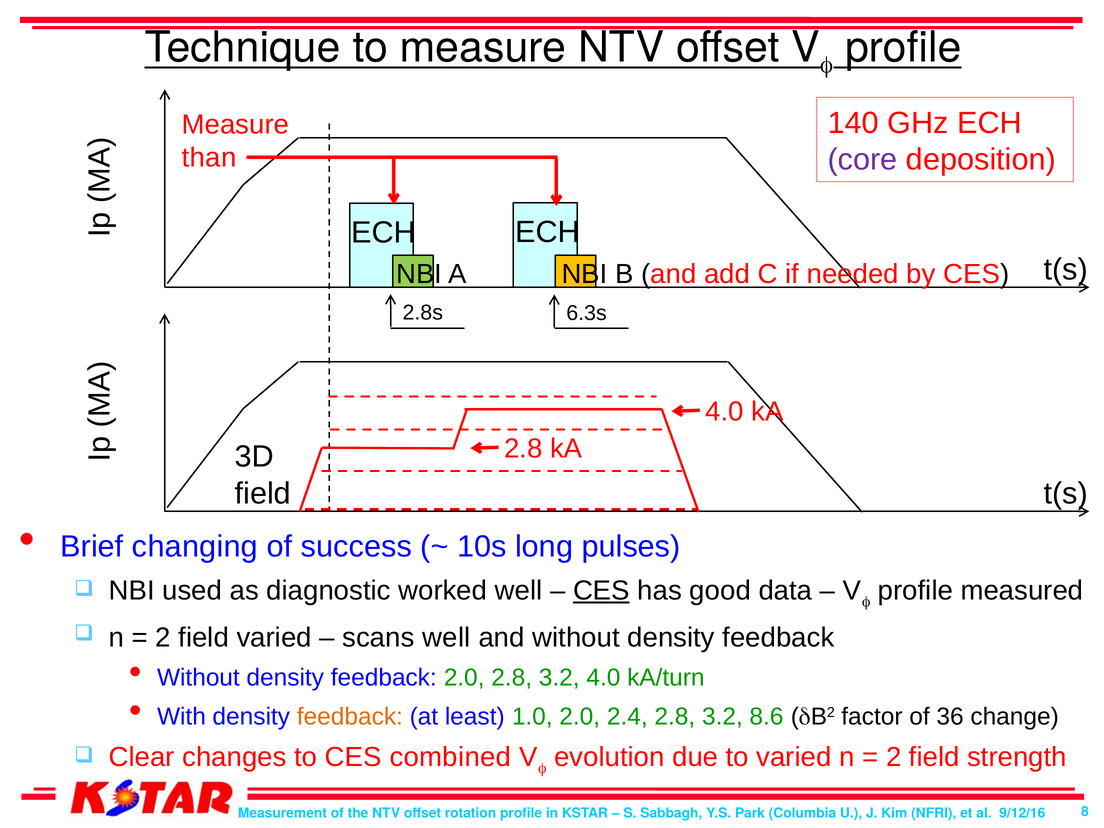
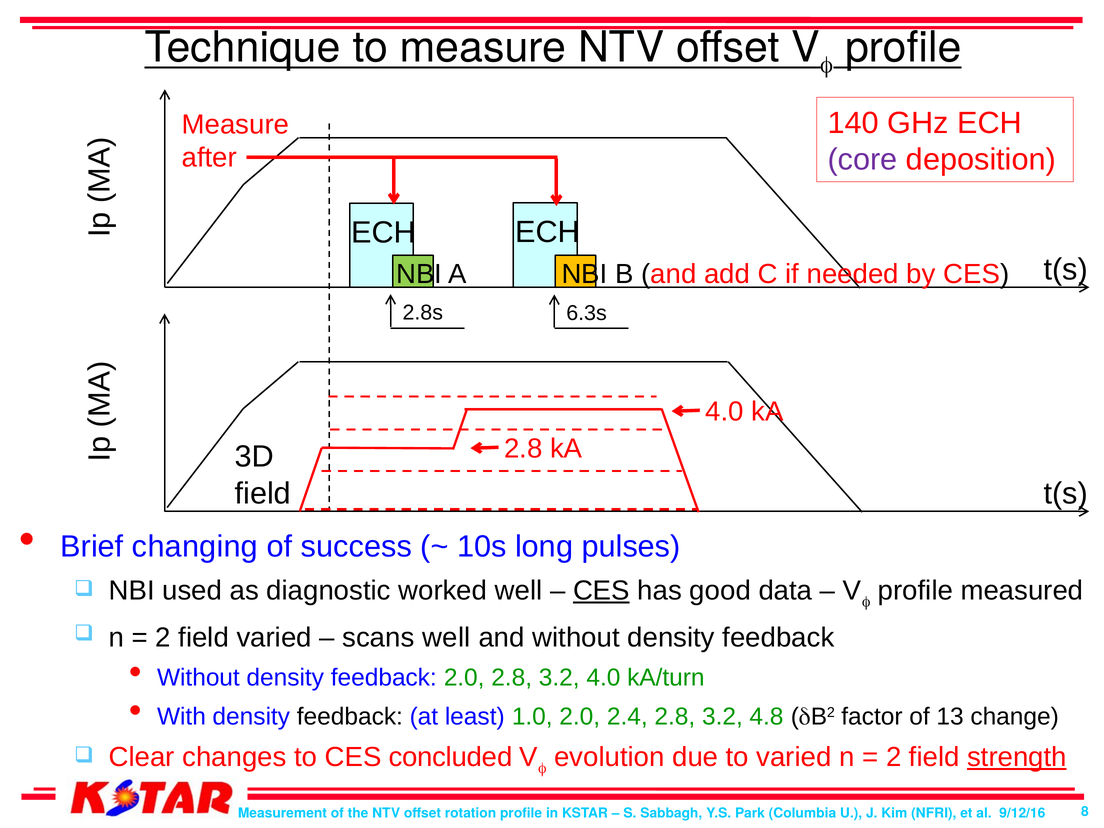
than: than -> after (209, 158)
feedback colour: orange -> black (350, 716)
8.6: 8.6 -> 4.8 (766, 716)
36: 36 -> 13 (950, 716)
combined: combined -> concluded (451, 757)
strength underline: none -> present (1017, 757)
